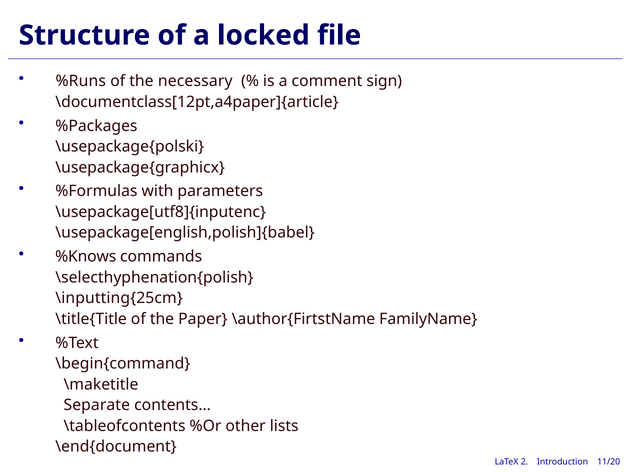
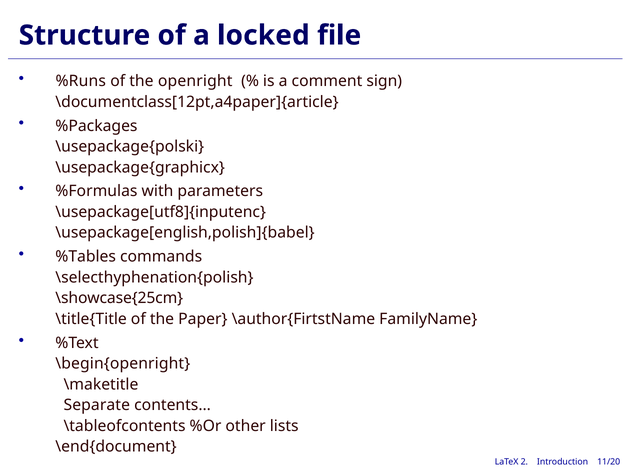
necessary: necessary -> openright (195, 81)
%Knows: %Knows -> %Tables (86, 257)
\inputting{25cm: \inputting{25cm -> \showcase{25cm (119, 298)
\begin{command: \begin{command -> \begin{openright (123, 363)
